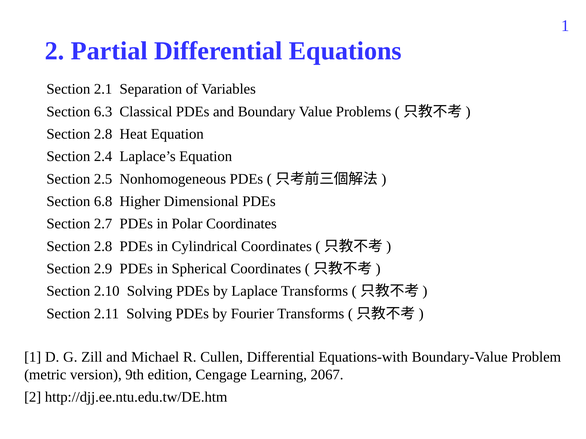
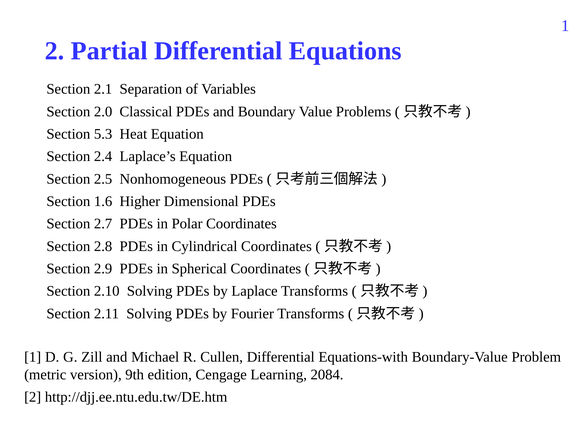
6.3: 6.3 -> 2.0 (103, 112)
2.8: 2.8 -> 5.3 (103, 134)
6.8: 6.8 -> 1.6 (103, 202)
2067: 2067 -> 2084 (327, 375)
